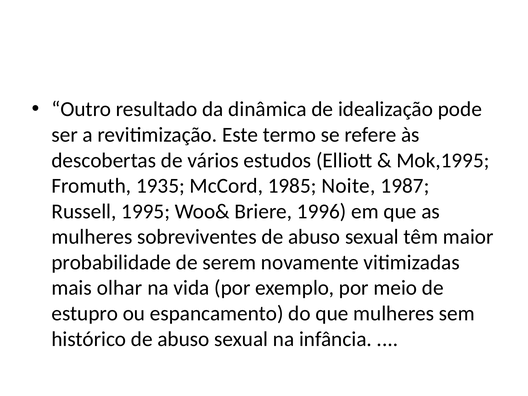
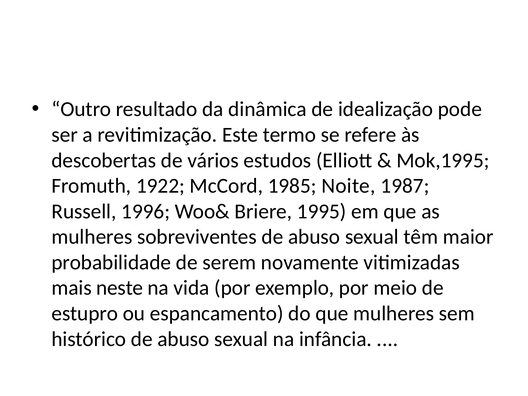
1935: 1935 -> 1922 (160, 186)
1995: 1995 -> 1996 (146, 211)
1996: 1996 -> 1995 (322, 211)
olhar: olhar -> neste (120, 288)
